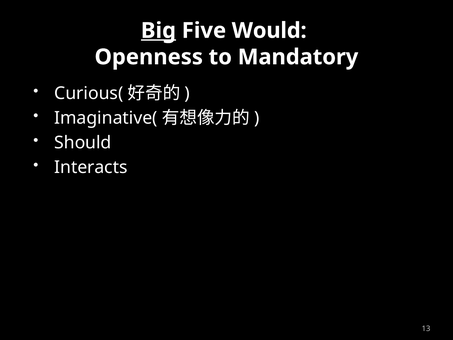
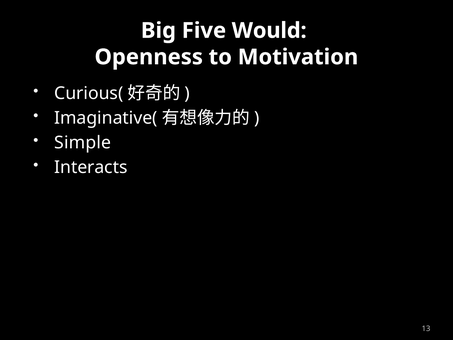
Big underline: present -> none (158, 31)
Mandatory: Mandatory -> Motivation (298, 57)
Should: Should -> Simple (83, 143)
